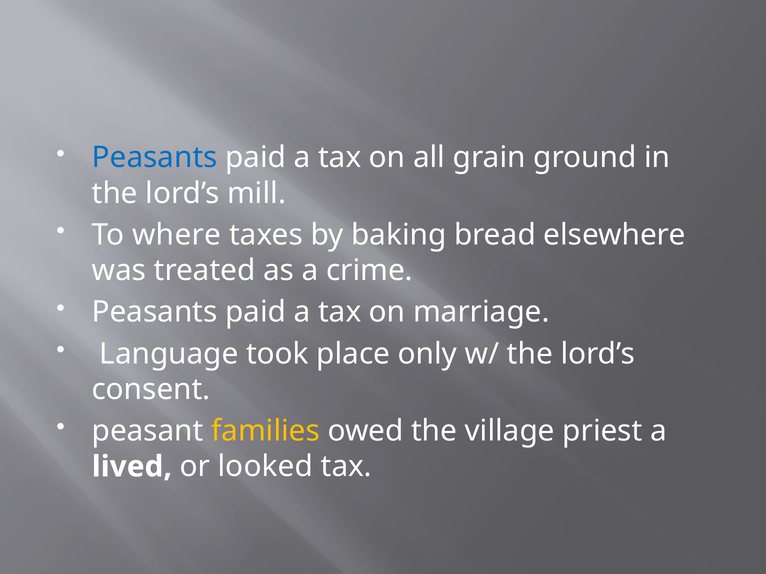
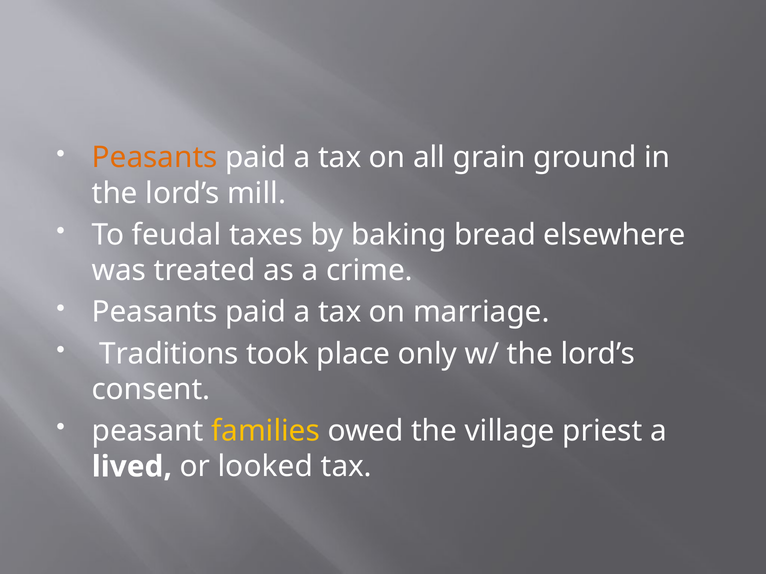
Peasants colour: blue -> orange (155, 158)
where: where -> feudal (177, 235)
Language: Language -> Traditions (169, 354)
